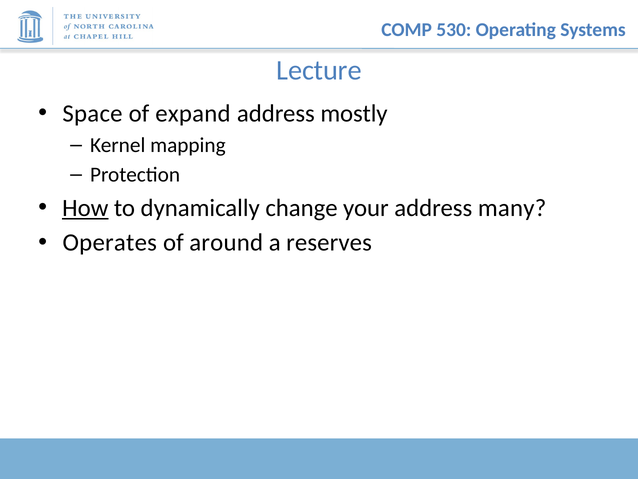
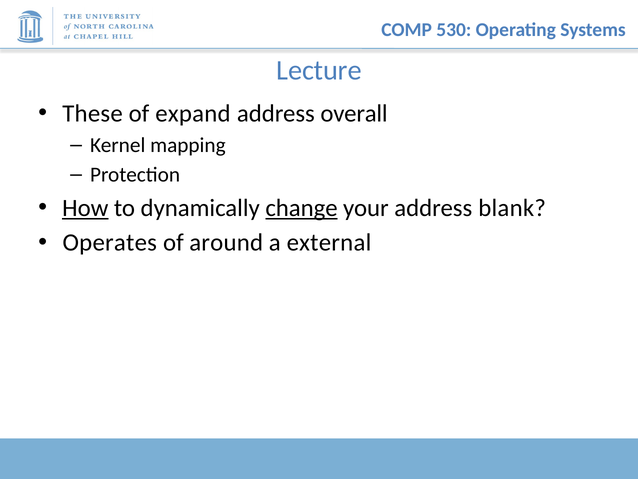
Space: Space -> These (93, 113)
mostly: mostly -> overall (354, 113)
change underline: none -> present (302, 208)
many: many -> blank (512, 208)
reserves: reserves -> external (329, 242)
